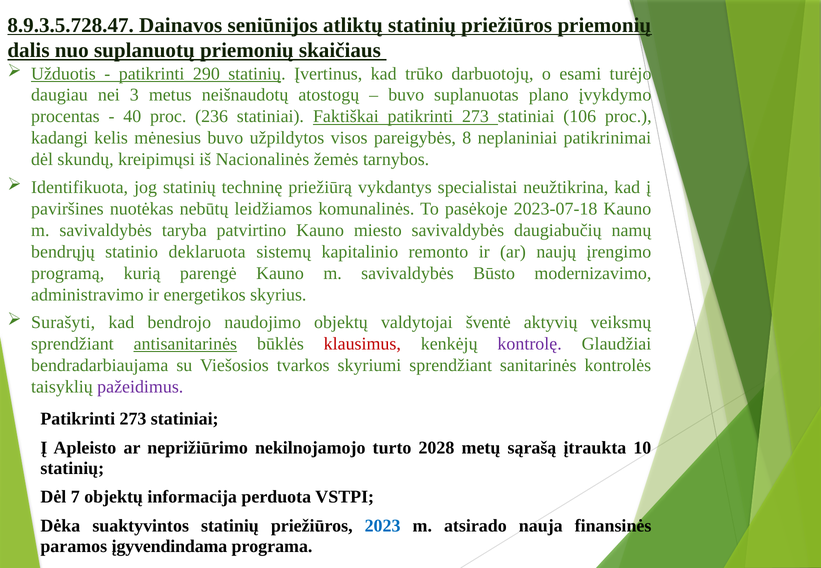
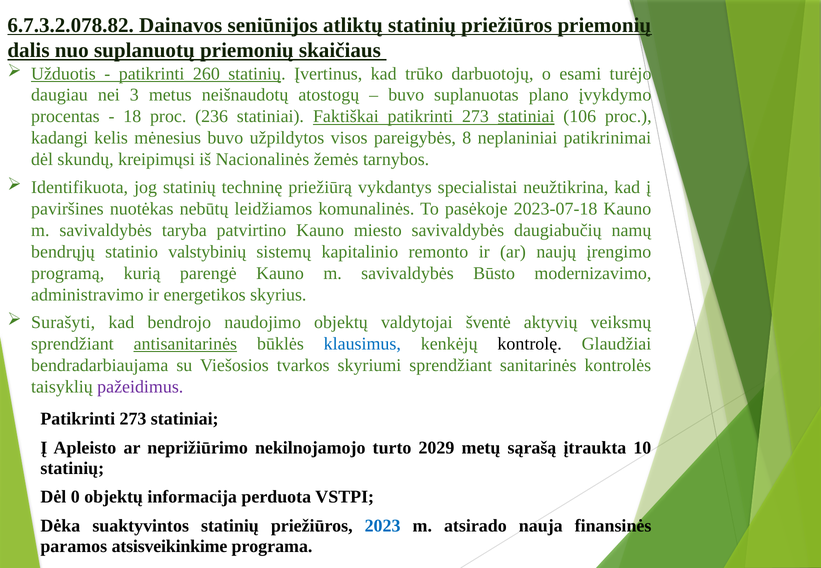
8.9.3.5.728.47: 8.9.3.5.728.47 -> 6.7.3.2.078.82 (71, 25)
290: 290 -> 260 (206, 74)
40: 40 -> 18 (132, 117)
statiniai underline: none -> present (526, 117)
deklaruota: deklaruota -> valstybinių (207, 252)
klausimus colour: red -> blue (362, 344)
kontrolę colour: purple -> black (530, 344)
2028: 2028 -> 2029 (436, 448)
7: 7 -> 0 (75, 497)
įgyvendindama: įgyvendindama -> atsisveikinkime (170, 547)
